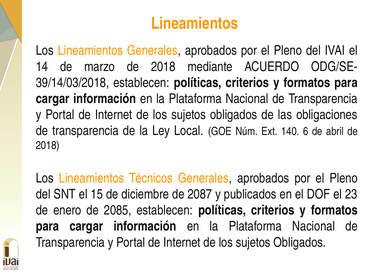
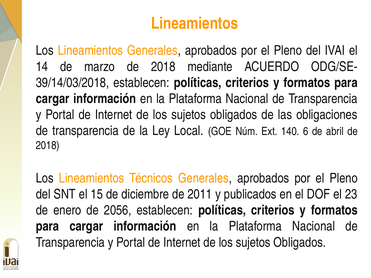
2087: 2087 -> 2011 (200, 194)
2085: 2085 -> 2056 (118, 210)
